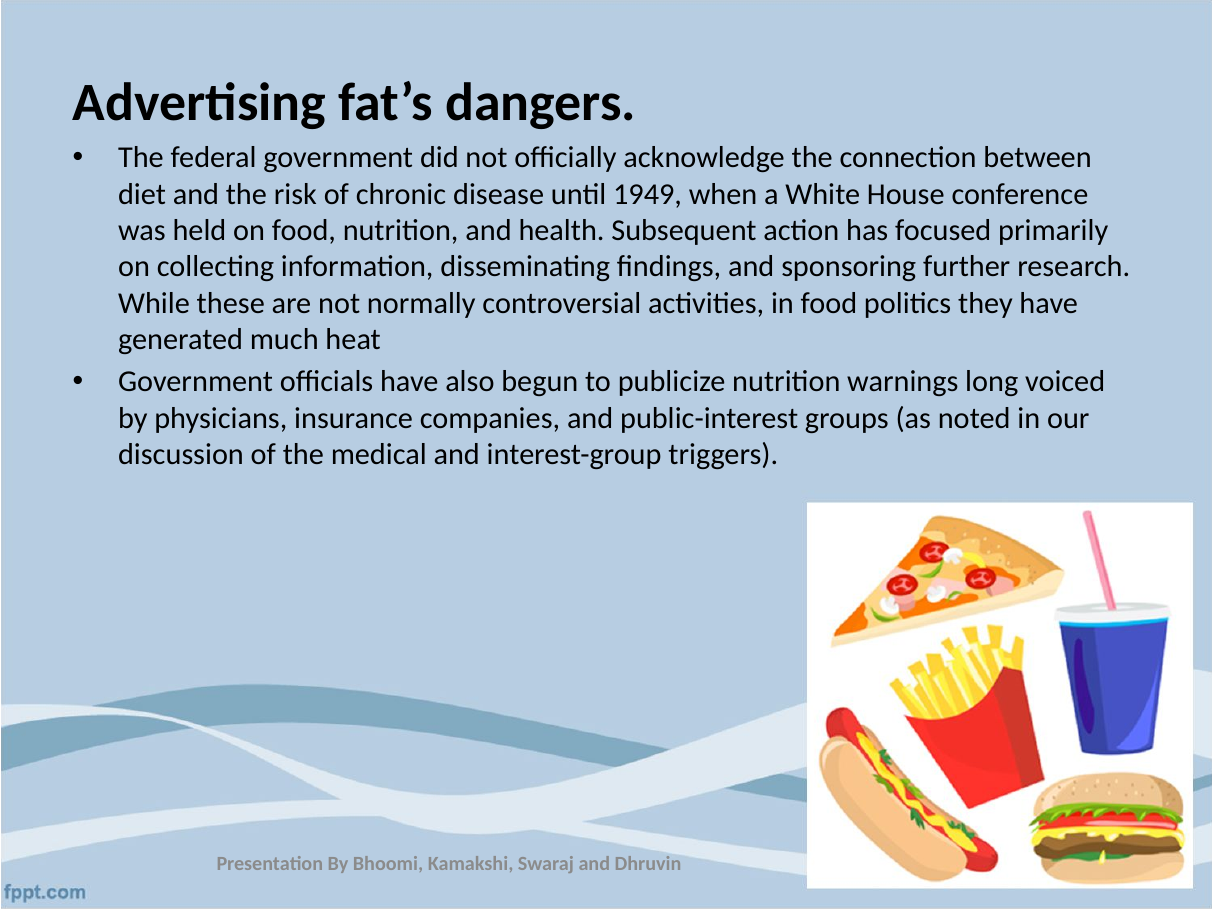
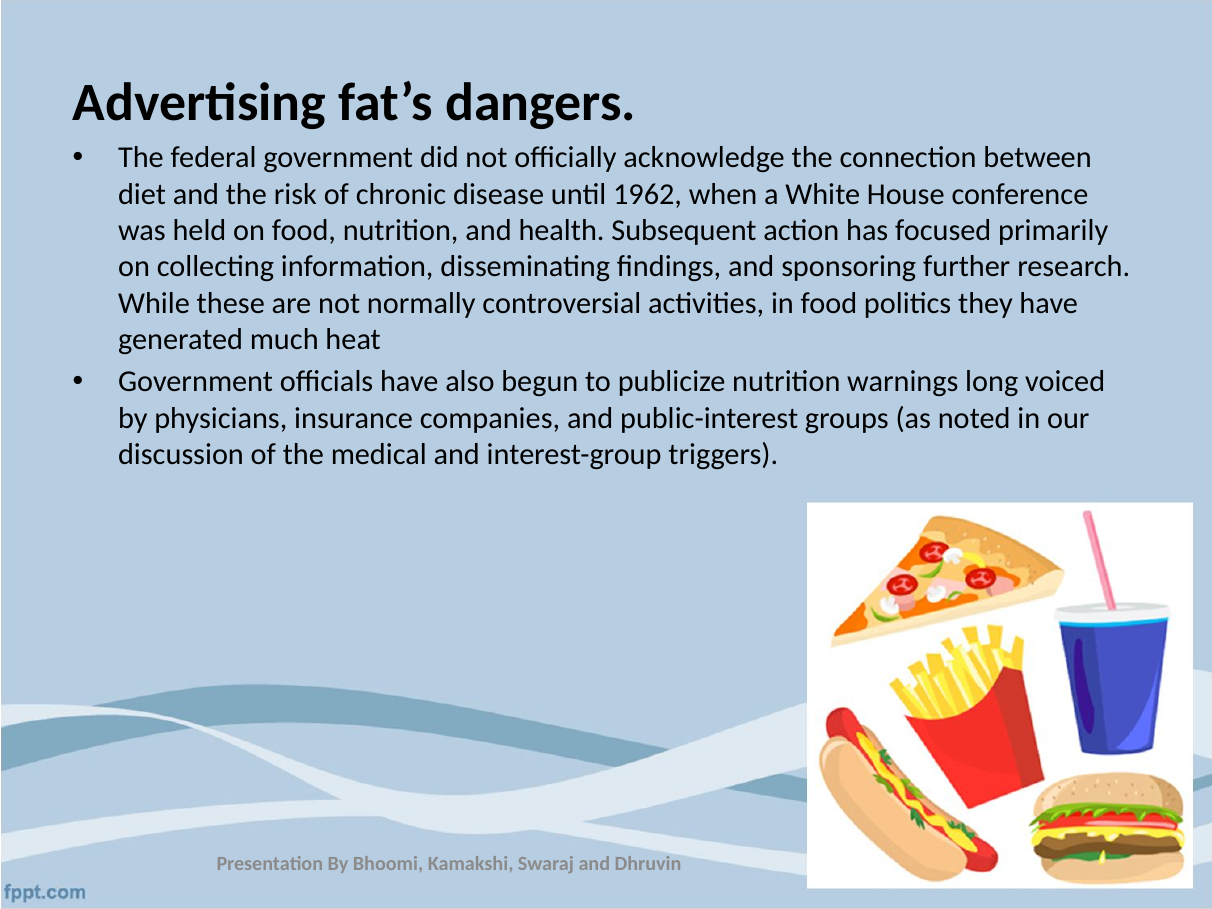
1949: 1949 -> 1962 (648, 194)
